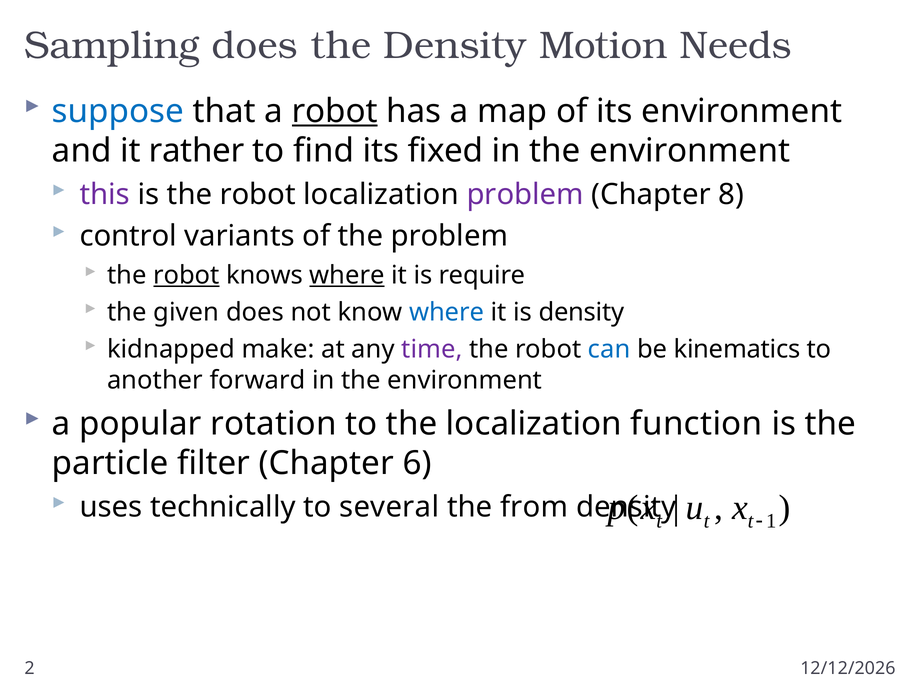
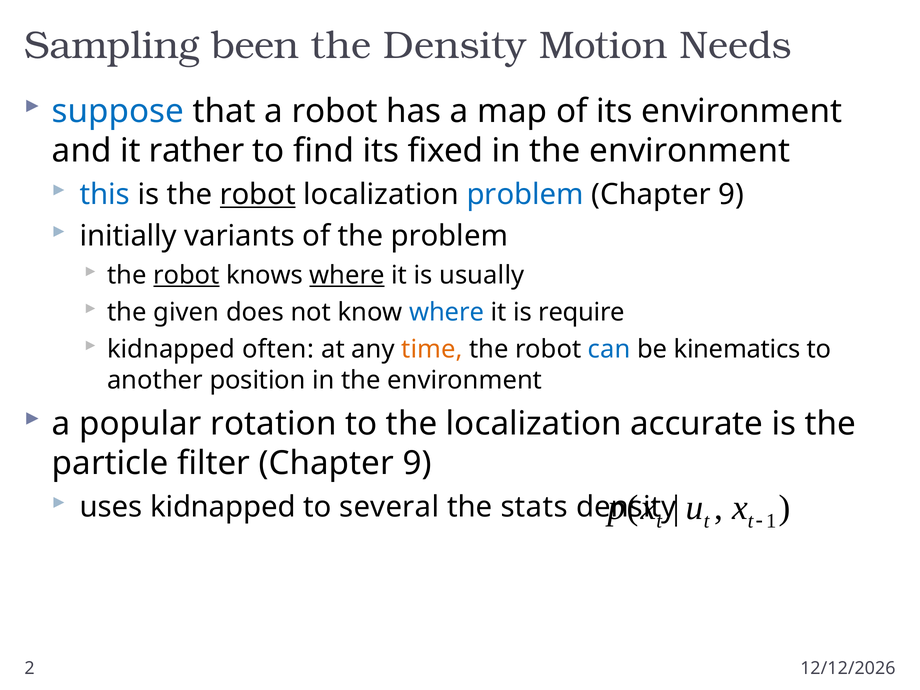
Sampling does: does -> been (255, 45)
robot underline: present -> none (335, 111)
this colour: purple -> blue (105, 195)
robot underline: none -> present (258, 195)
problem colour: purple -> blue (525, 195)
8: 8 -> 9 (731, 195)
control: control -> initially (128, 236)
require: require -> usually (482, 275)
is density: density -> require (582, 312)
make: make -> often (278, 349)
time colour: purple -> orange (432, 349)
forward: forward -> position (258, 380)
function: function -> accurate (697, 424)
filter Chapter 6: 6 -> 9 (417, 463)
uses technically: technically -> kidnapped (223, 507)
from: from -> stats (534, 507)
